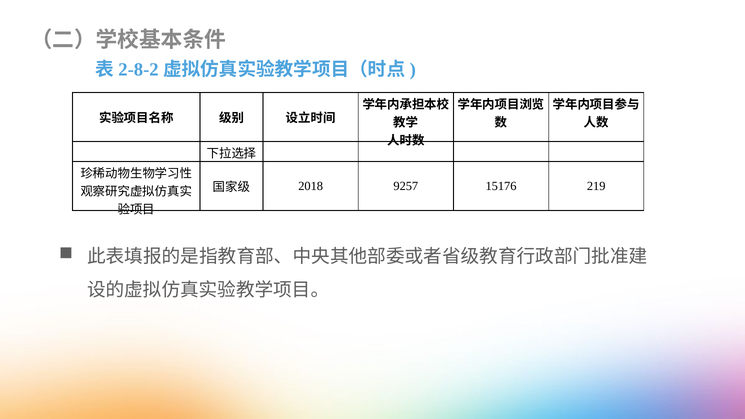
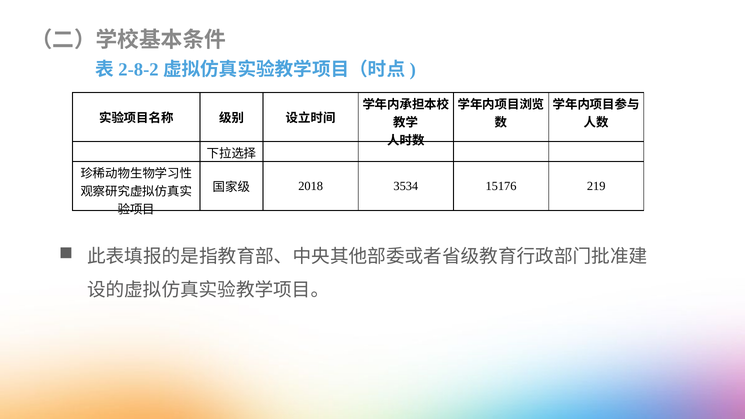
9257: 9257 -> 3534 (406, 186)
